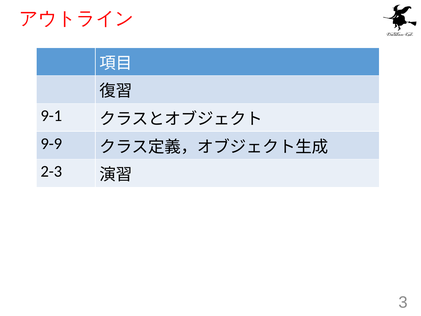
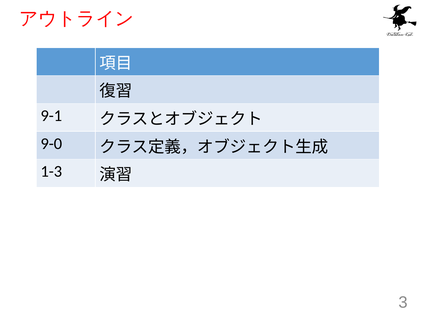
9-9: 9-9 -> 9-0 (51, 144)
2-3: 2-3 -> 1-3 (51, 171)
